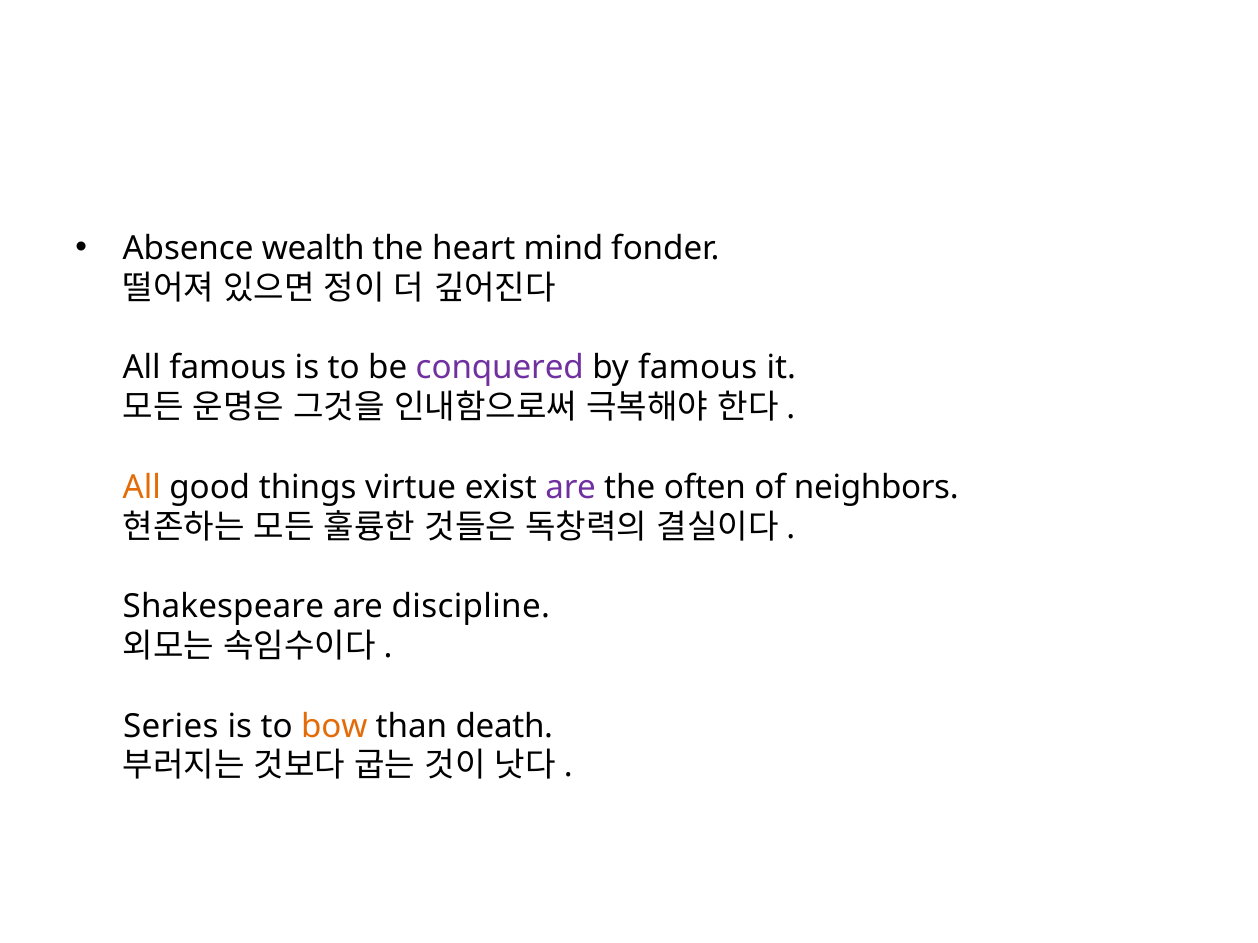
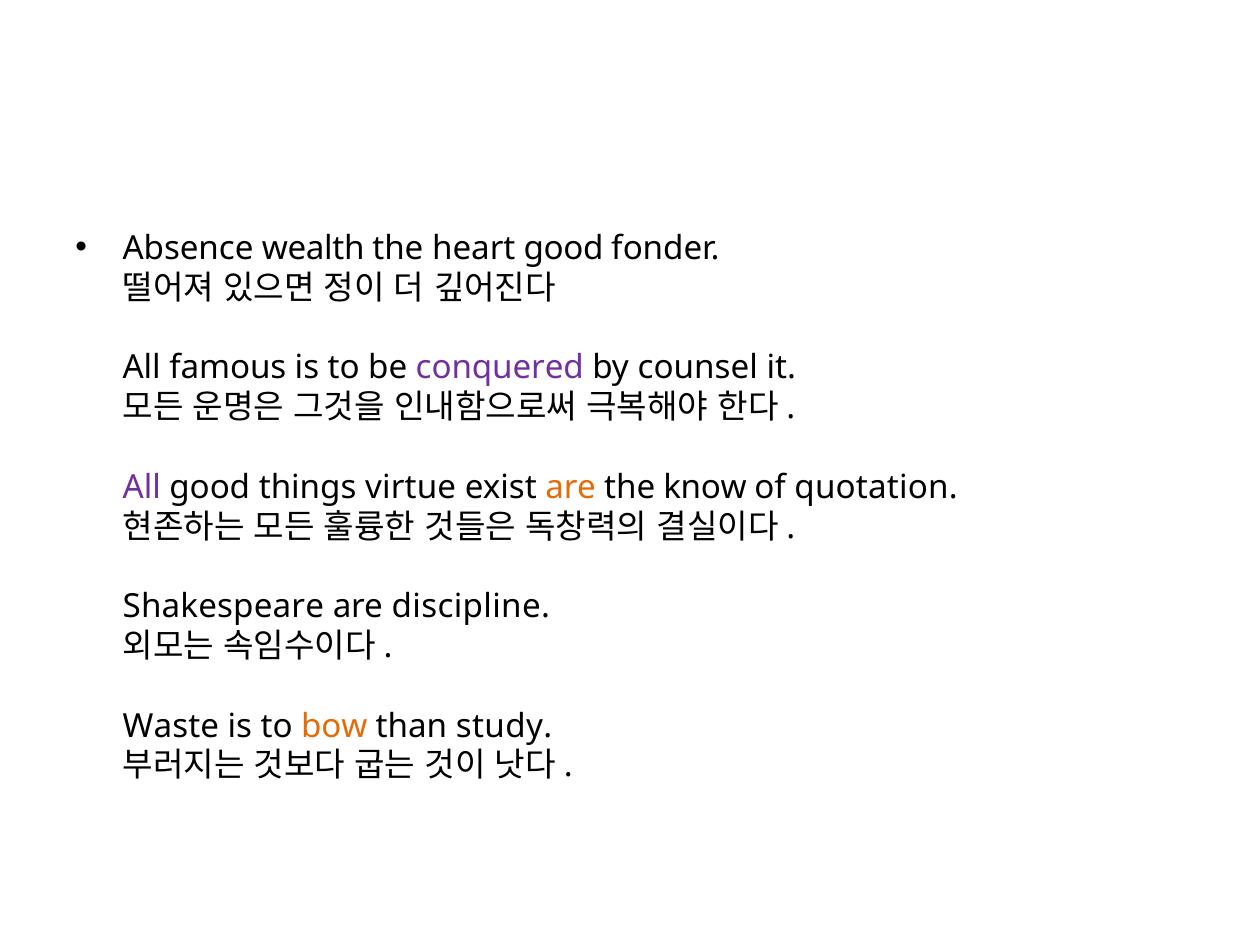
heart mind: mind -> good (564, 249)
by famous: famous -> counsel (698, 368)
All colour: orange -> purple (142, 488)
are colour: purple -> orange (571, 488)
often: often -> know (705, 488)
neighbors: neighbors -> quotation (876, 488)
Series: Series -> Waste (171, 727)
death: death -> study (504, 727)
